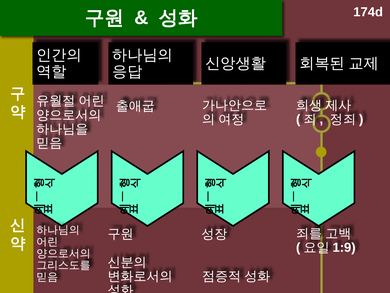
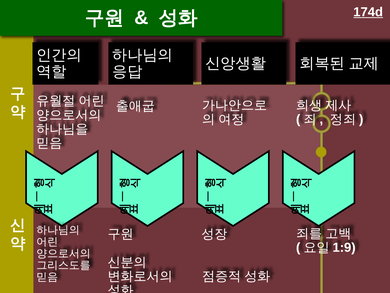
174d underline: none -> present (368, 12)
